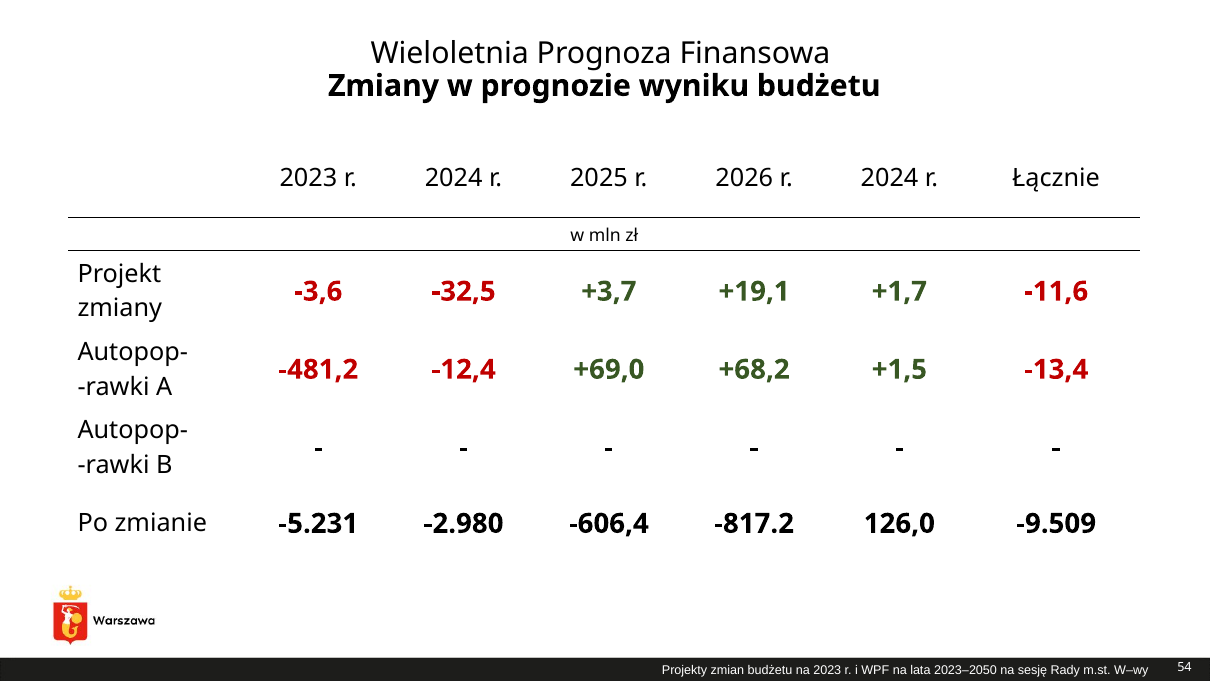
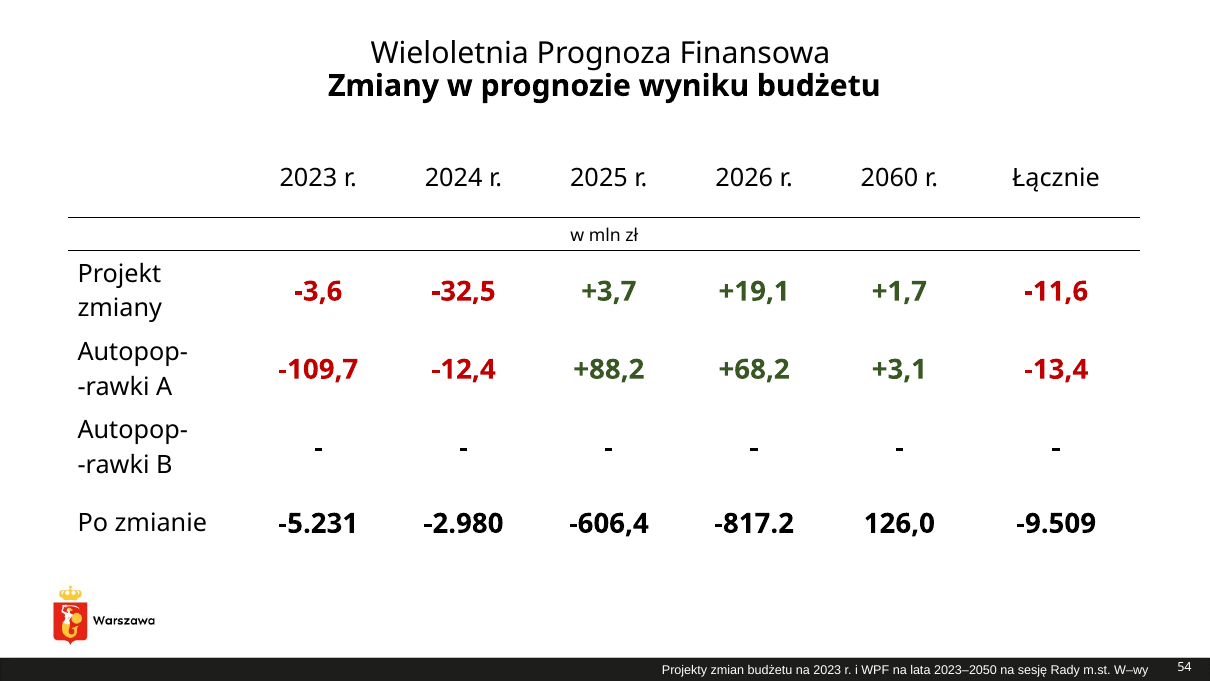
2026 r 2024: 2024 -> 2060 (890, 178)
-481,2: -481,2 -> -109,7 (318, 369)
+69,0: +69,0 -> +88,2 (609, 369)
+1,5: +1,5 -> +3,1 (899, 369)
